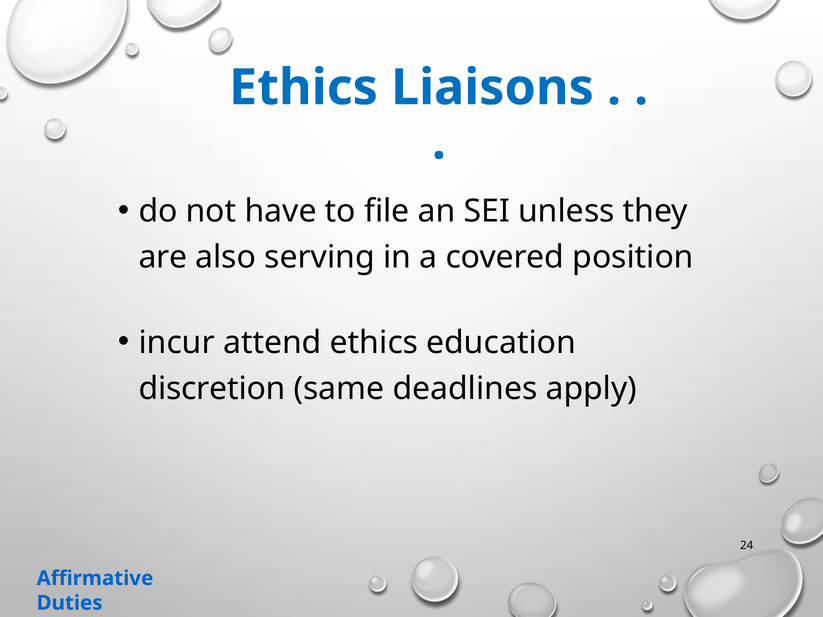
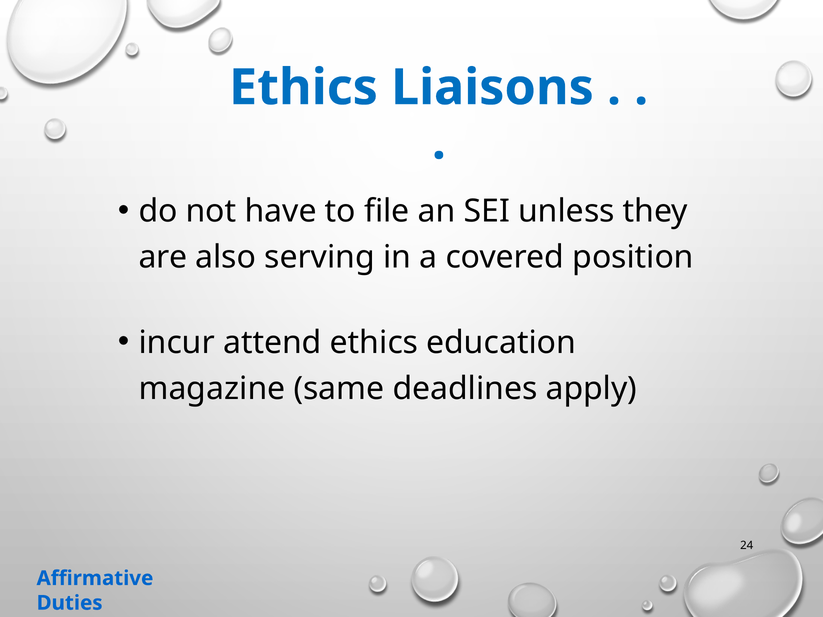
discretion: discretion -> magazine (212, 389)
